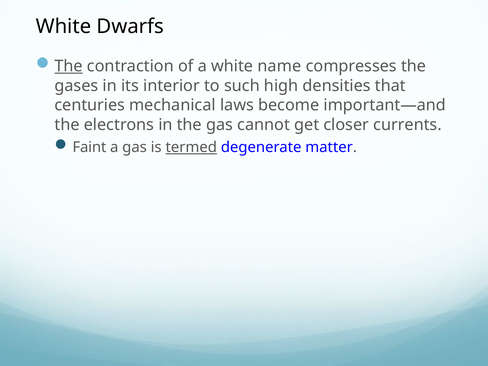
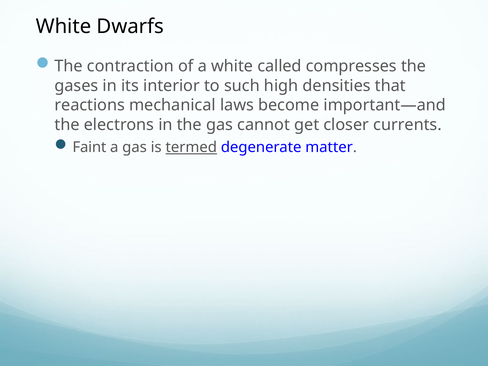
The underline: present -> none (69, 66)
name: name -> called (280, 66)
centuries: centuries -> reactions (90, 105)
